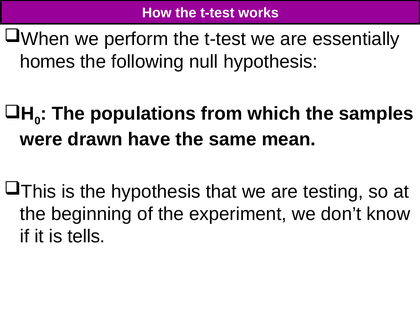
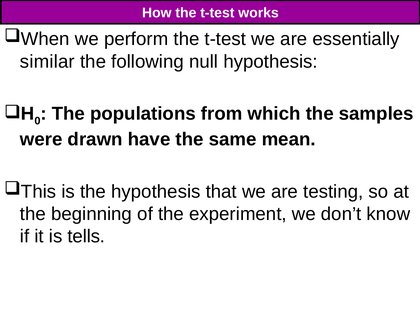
homes: homes -> similar (47, 62)
